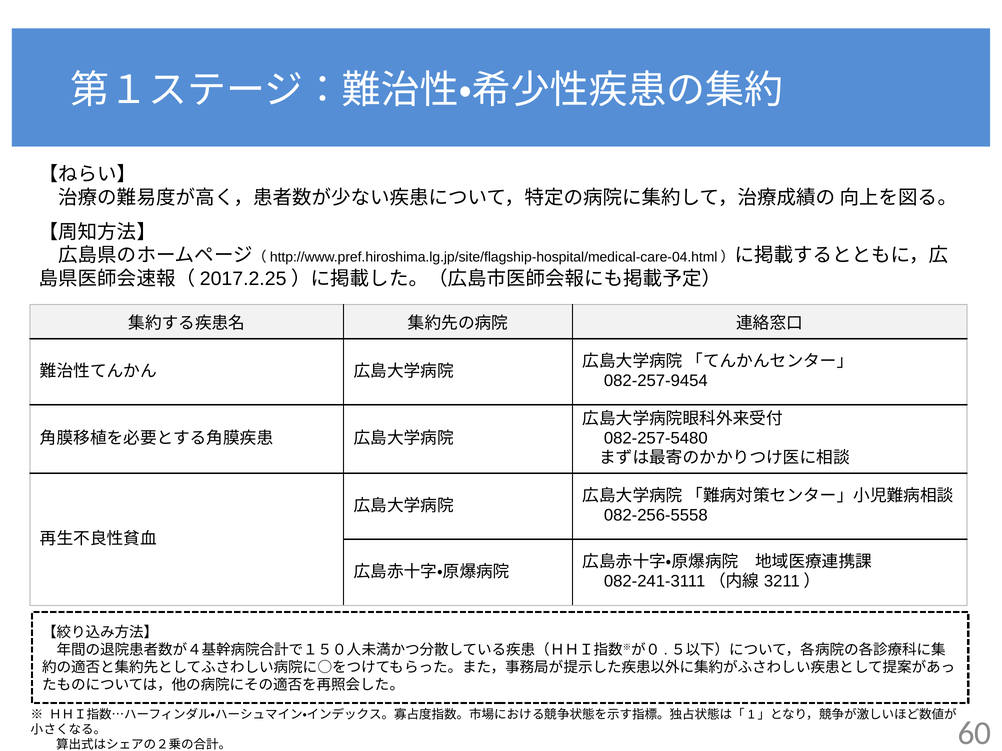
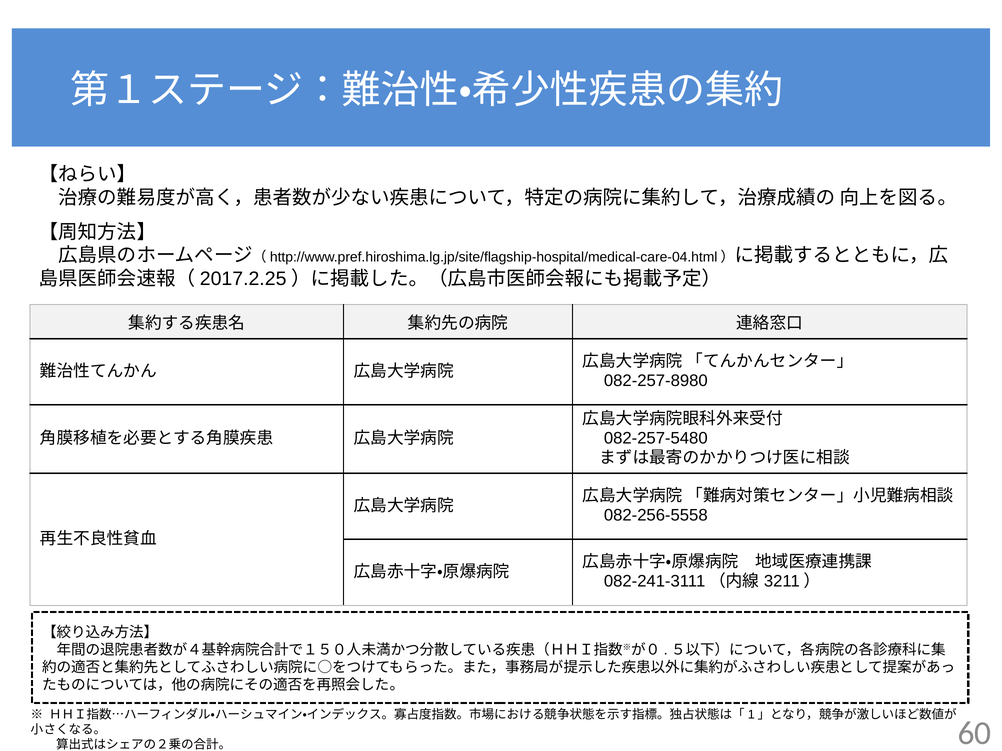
082-257-9454: 082-257-9454 -> 082-257-8980 (656, 381)
